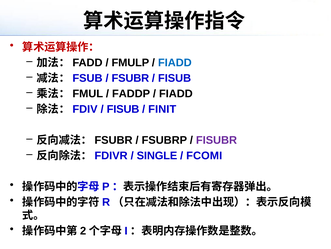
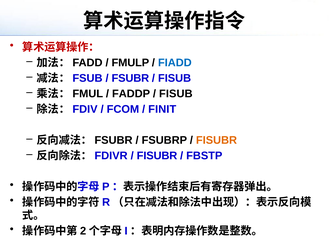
FIADD: FIADD -> FISUB (176, 93)
FISUB: FISUB -> FCOM (123, 109)
FISUBR colour: purple -> orange (216, 140)
SINGLE: SINGLE -> FISUBR (157, 155)
FCOMI: FCOMI -> FBSTP (204, 155)
